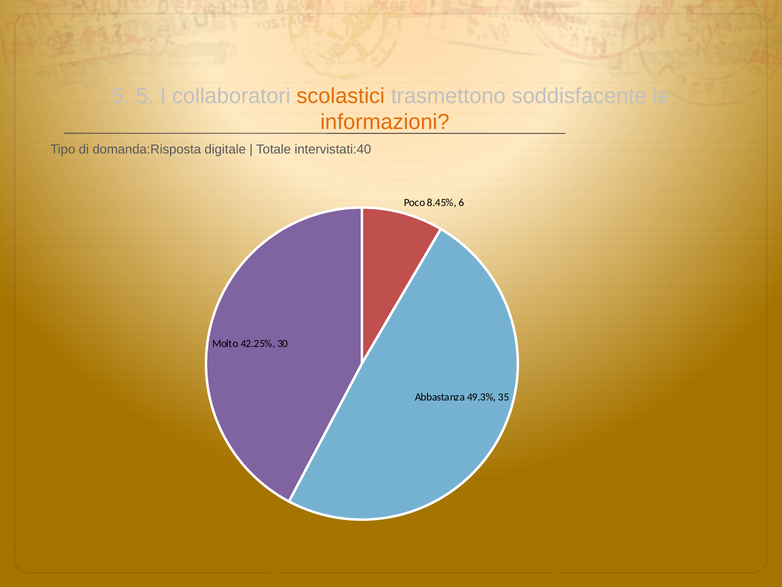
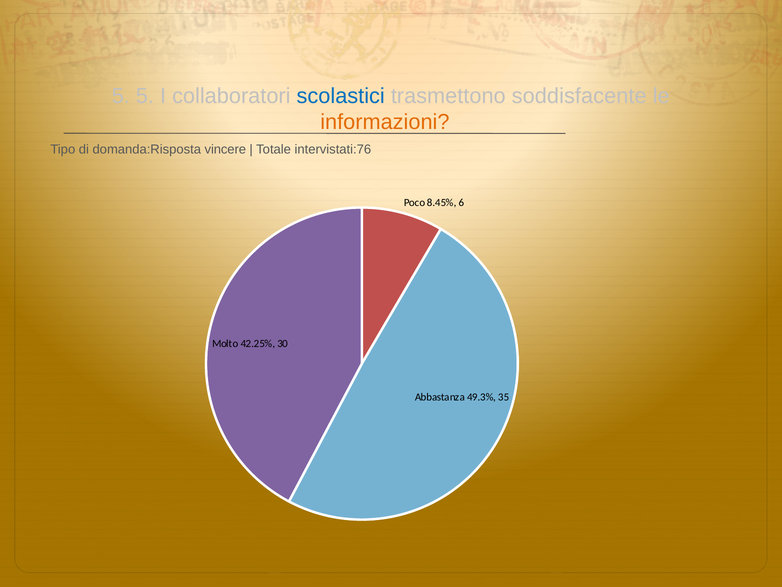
scolastici colour: orange -> blue (341, 96)
digitale: digitale -> vincere (225, 149)
intervistati:40: intervistati:40 -> intervistati:76 (333, 149)
